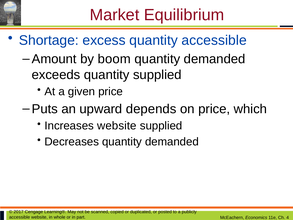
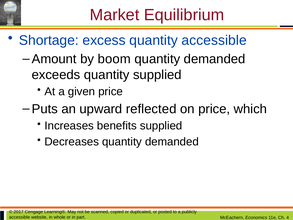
depends: depends -> reflected (151, 109)
Increases website: website -> benefits (117, 126)
